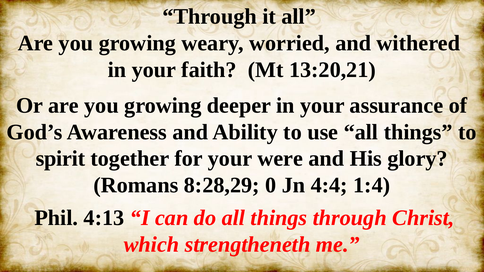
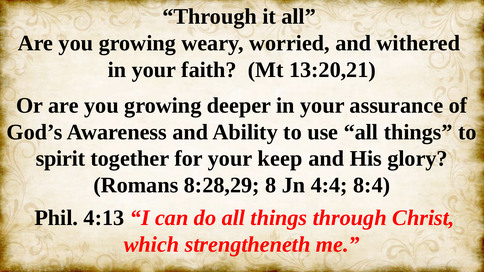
were: were -> keep (280, 159)
0: 0 -> 8 (271, 185)
1:4: 1:4 -> 8:4 (372, 185)
